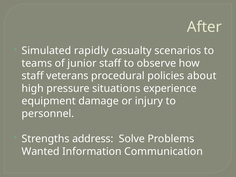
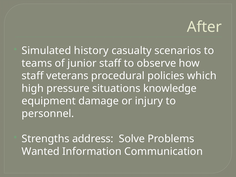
rapidly: rapidly -> history (91, 51)
about: about -> which (202, 76)
experience: experience -> knowledge (170, 88)
